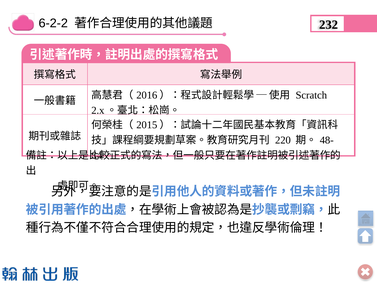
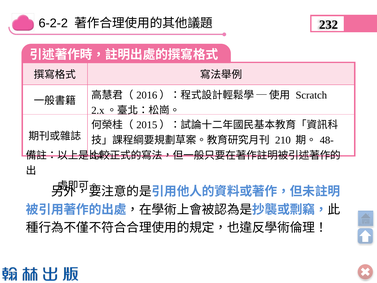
220: 220 -> 210 (283, 140)
